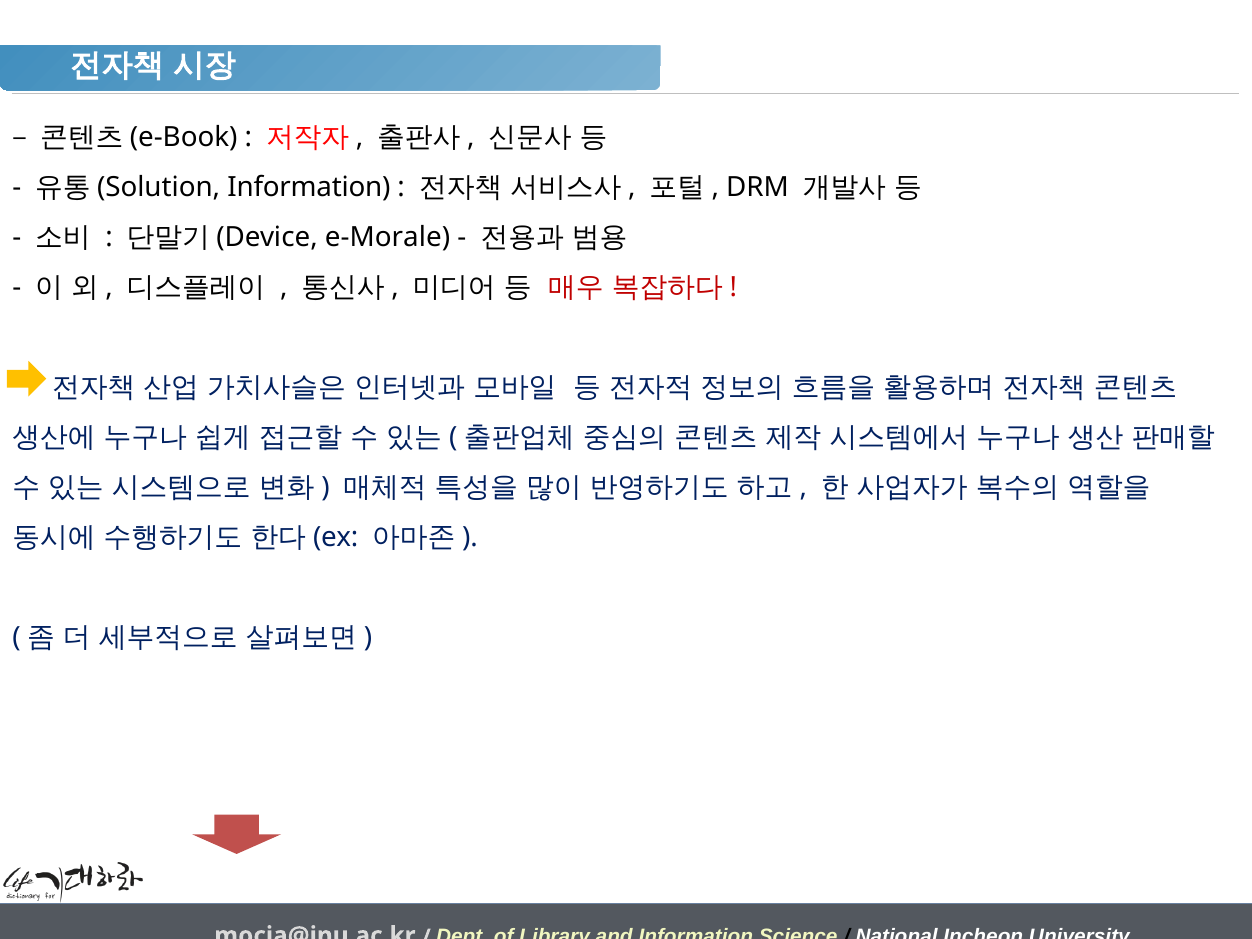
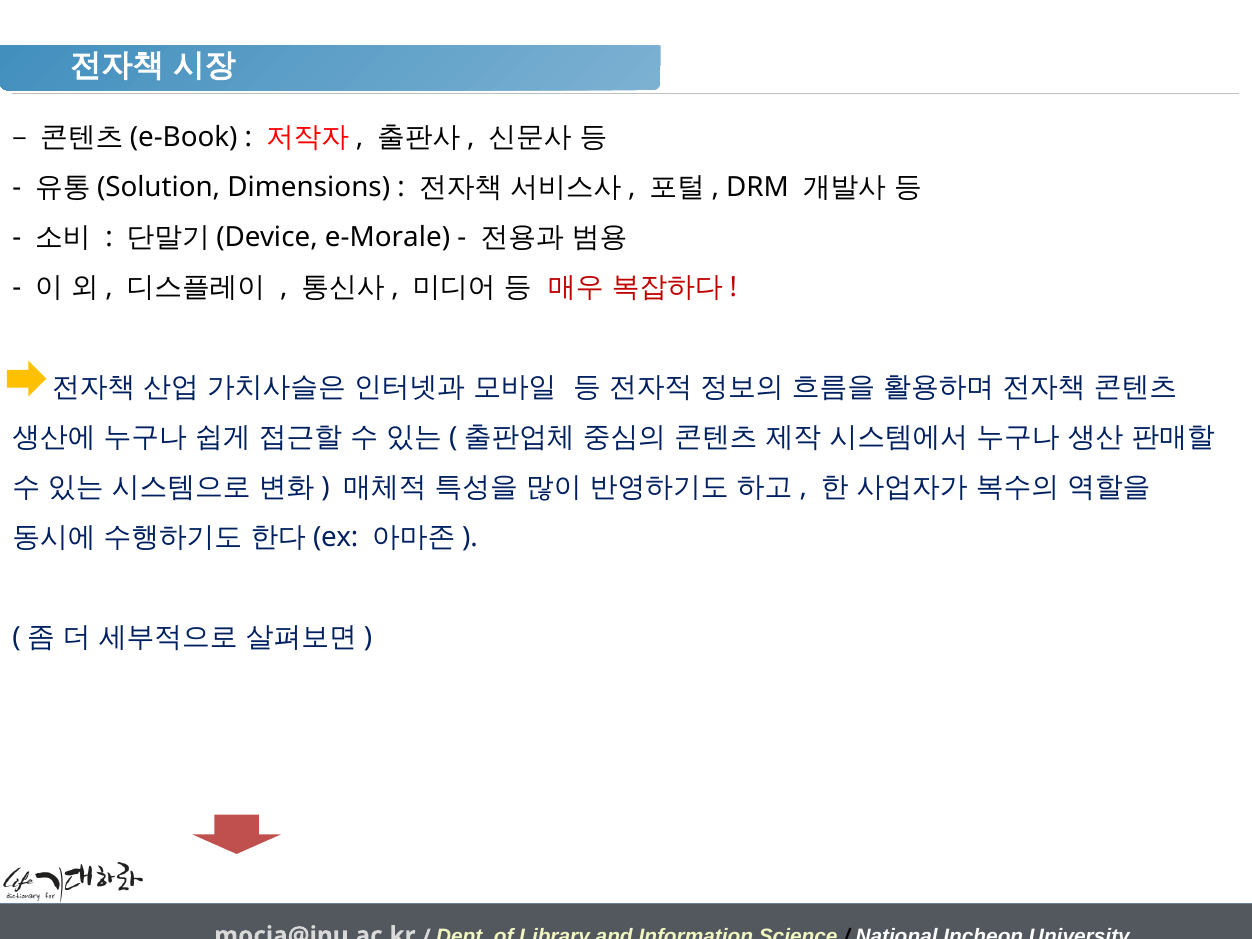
Information: Information -> Dimensions (309, 187)
